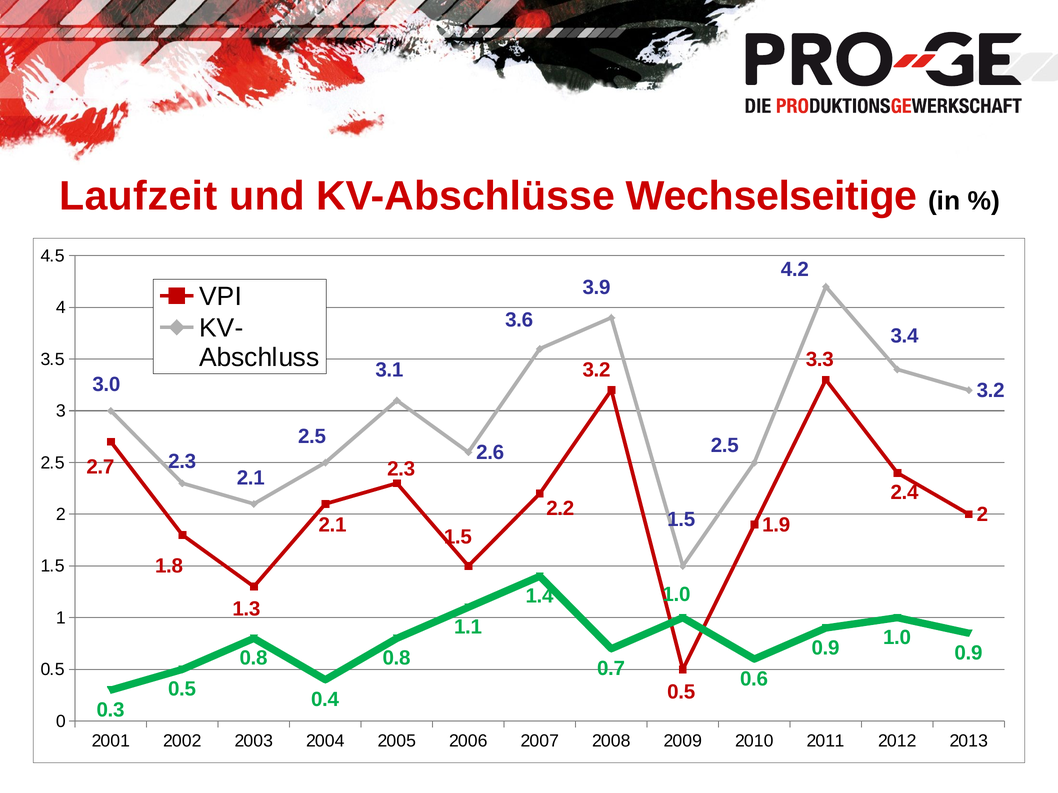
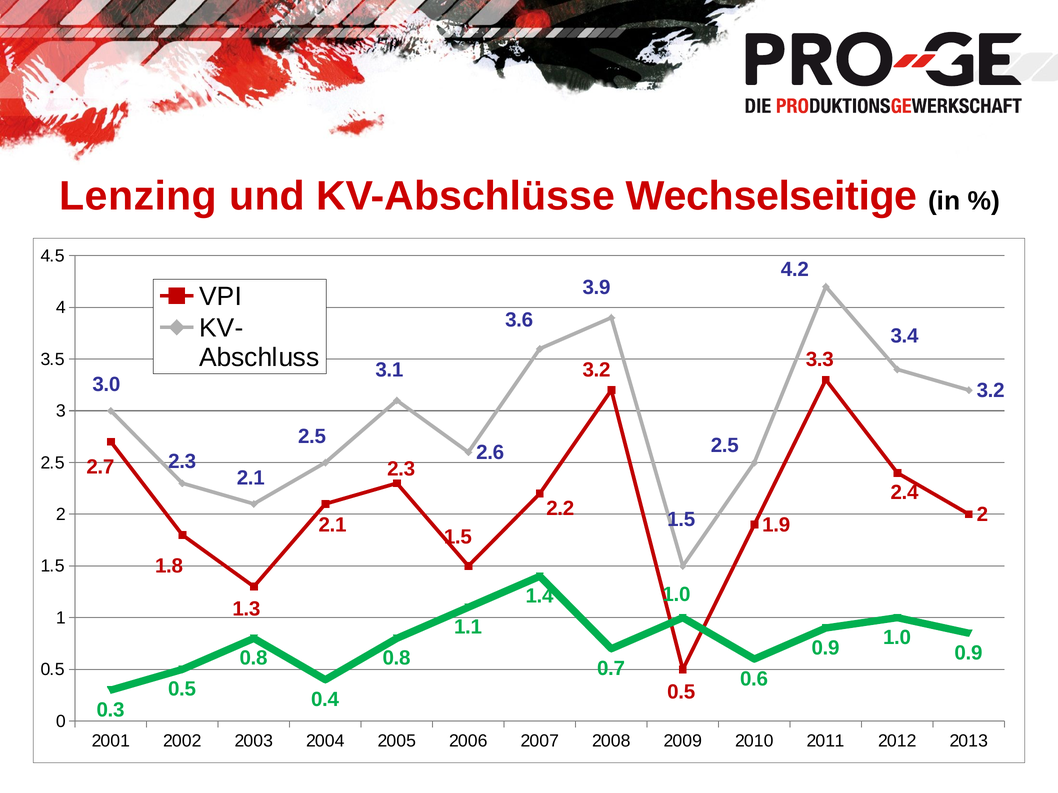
Laufzeit: Laufzeit -> Lenzing (138, 196)
